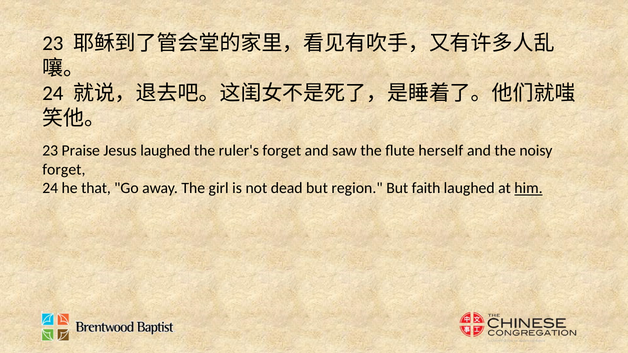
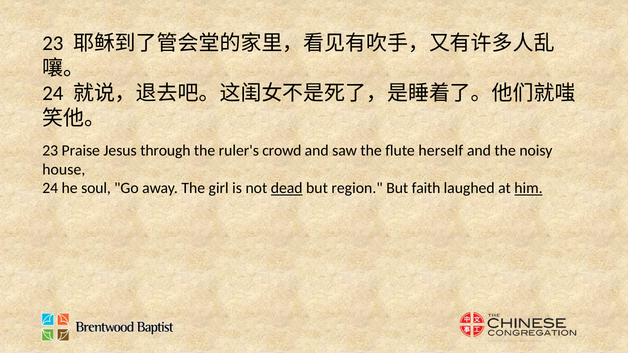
Jesus laughed: laughed -> through (165, 151)
ruler's forget: forget -> crowd (282, 151)
forget: forget -> house (64, 170)
that: that -> soul (96, 188)
dead underline: none -> present (287, 188)
